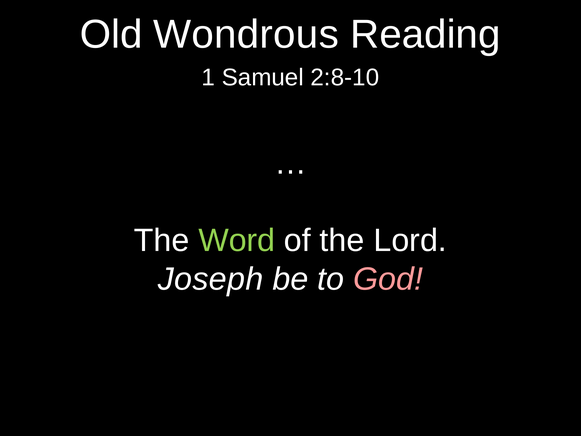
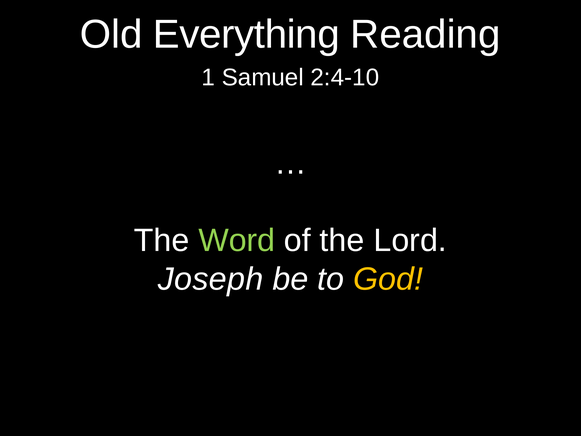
Wondrous: Wondrous -> Everything (246, 34)
2:8-10: 2:8-10 -> 2:4-10 (345, 78)
God colour: pink -> yellow (388, 279)
